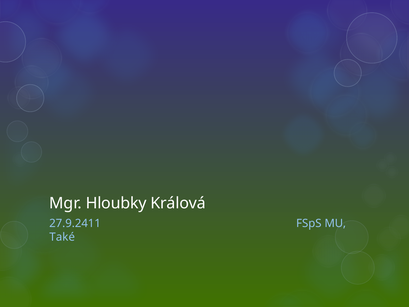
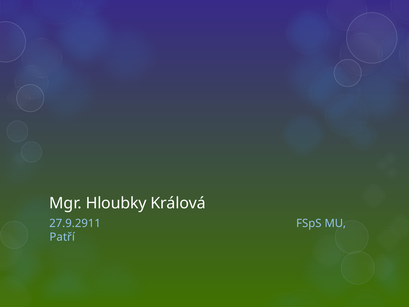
27.9.2411: 27.9.2411 -> 27.9.2911 (75, 223)
Také: Také -> Patří (62, 237)
